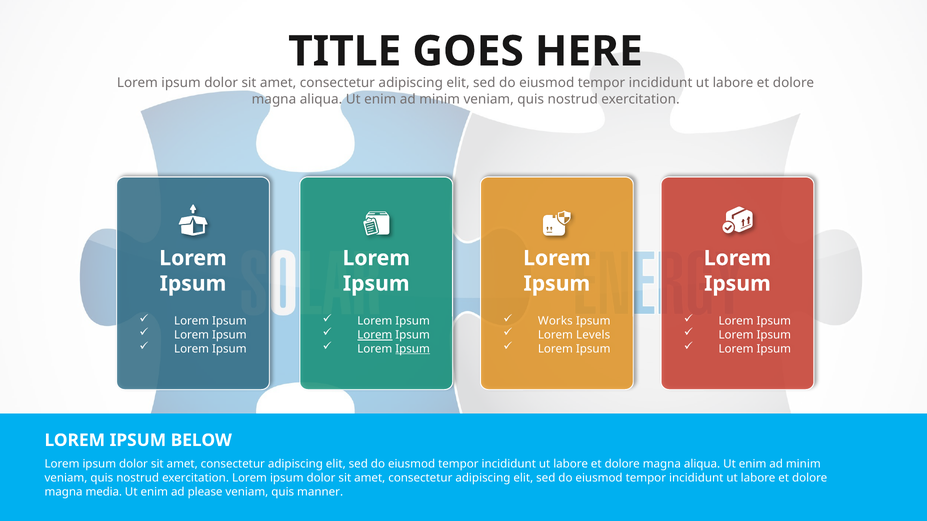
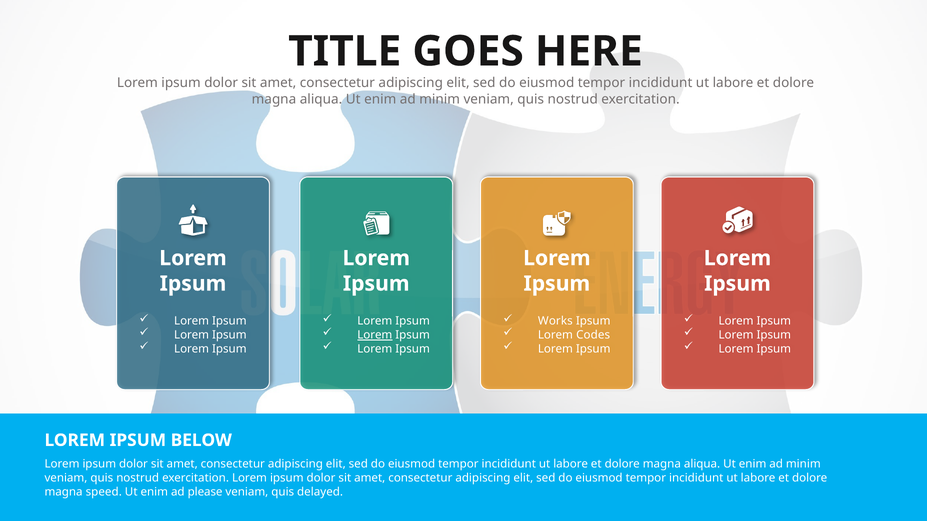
Levels: Levels -> Codes (593, 335)
Ipsum underline: present -> none (413, 349)
media: media -> speed (104, 492)
manner: manner -> delayed (320, 492)
